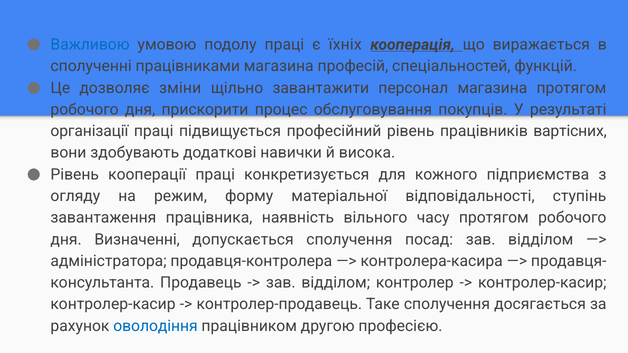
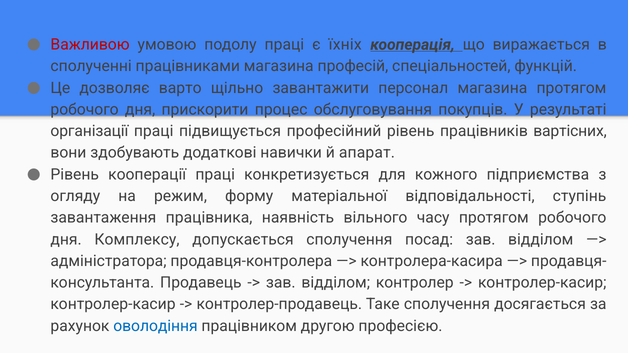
Важливою colour: blue -> red (90, 45)
зміни: зміни -> варто (180, 88)
висока: висока -> апарат (367, 153)
Визначенні: Визначенні -> Комплексу (137, 240)
